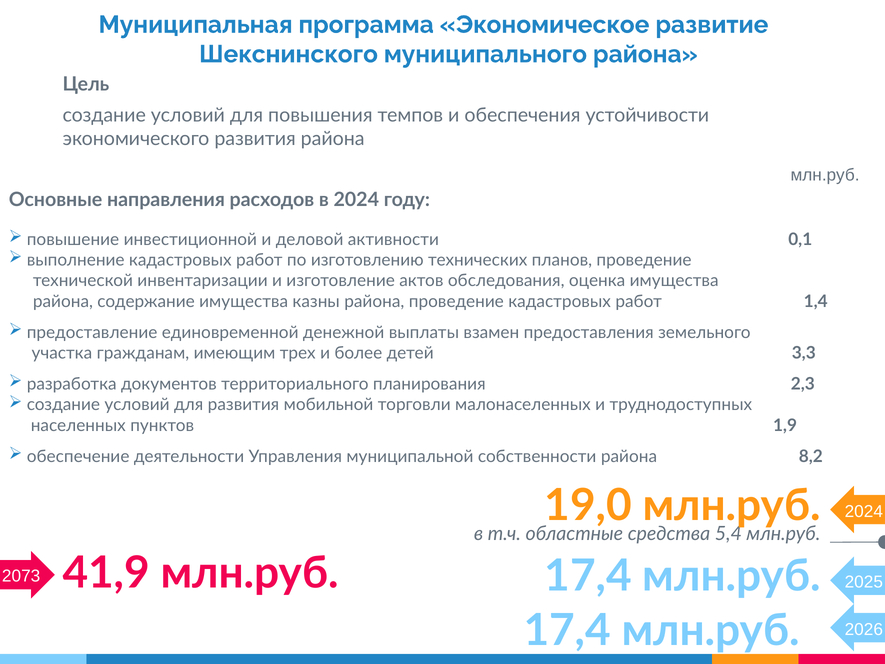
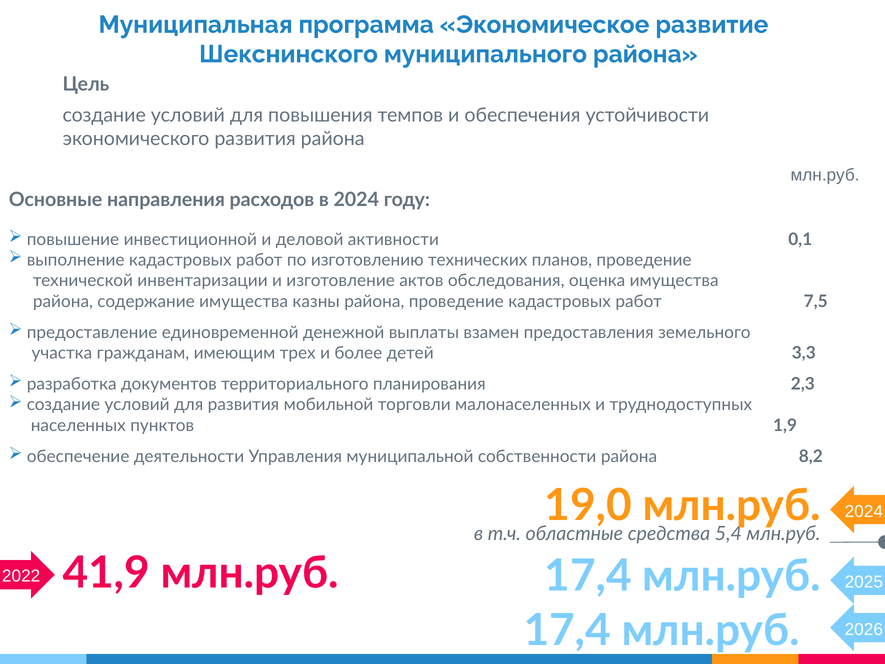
1,4: 1,4 -> 7,5 (816, 301)
2073: 2073 -> 2022 (21, 576)
